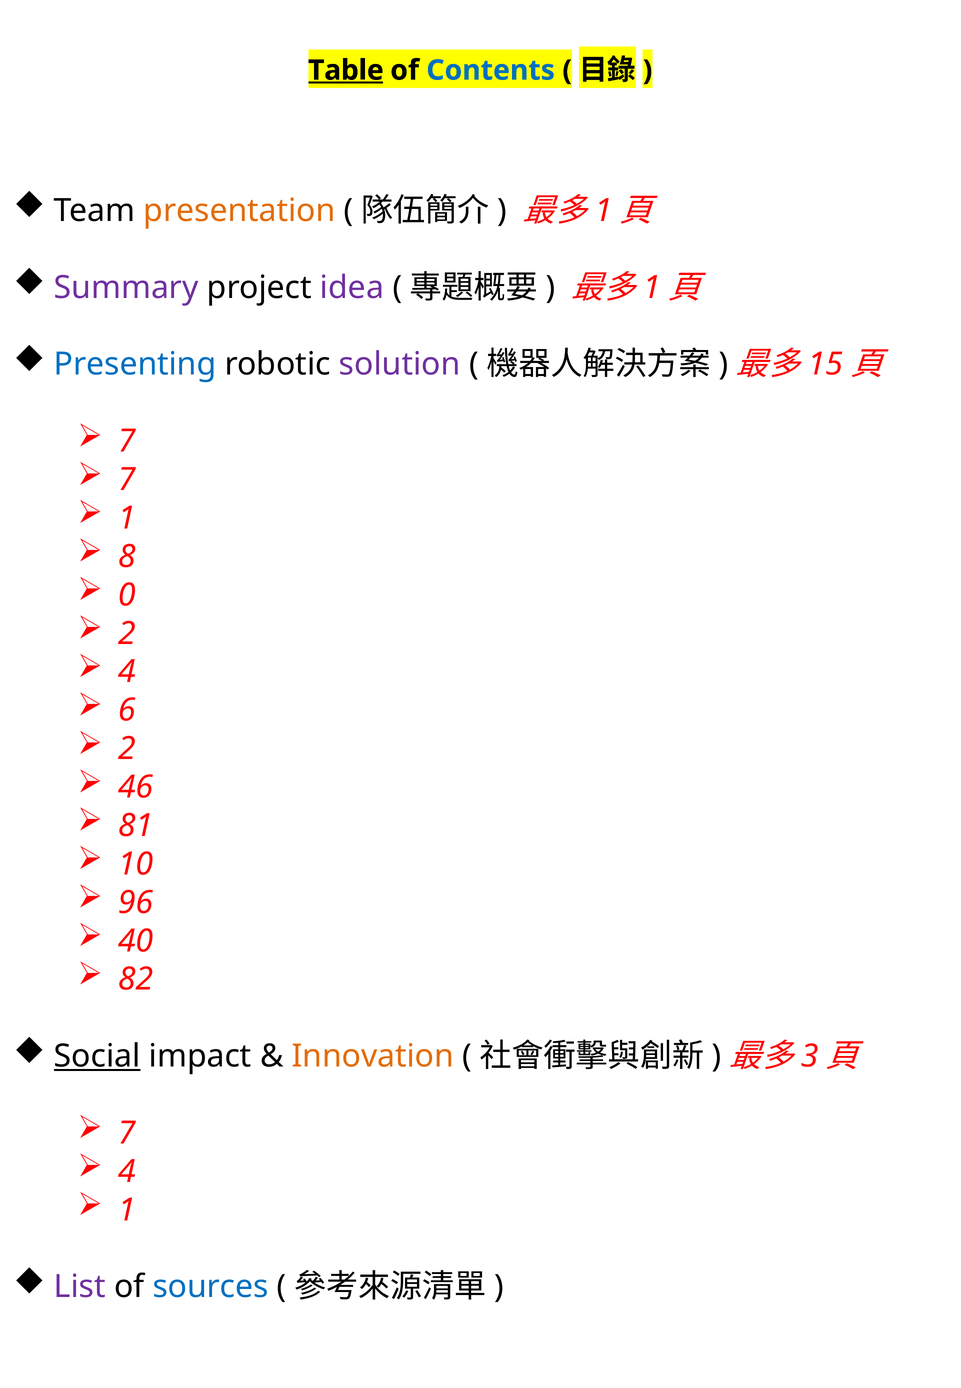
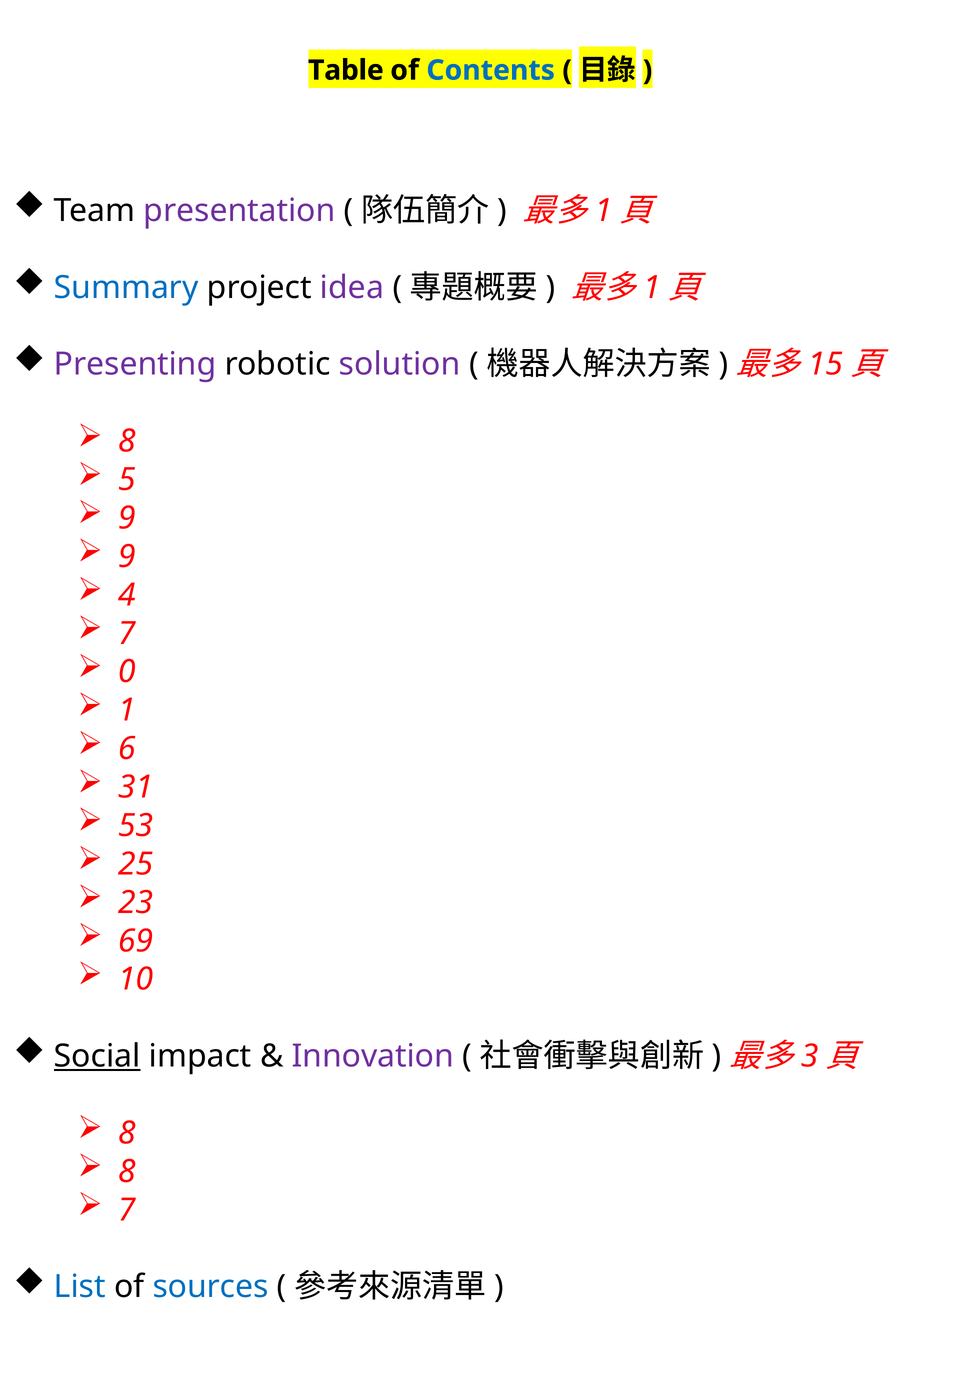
Table underline: present -> none (346, 70)
presentation colour: orange -> purple (240, 211)
Summary colour: purple -> blue (126, 288)
Presenting colour: blue -> purple (135, 364)
7: 7 -> 8 (127, 441)
7: 7 -> 5 (127, 480)
1: 1 -> 9 (127, 518)
8: 8 -> 9 (127, 557)
0: 0 -> 4 (127, 595)
2: 2 -> 7 (127, 634)
4: 4 -> 0 (127, 672)
6: 6 -> 1 (127, 710)
2: 2 -> 6 (127, 749)
46: 46 -> 31 (136, 787)
81: 81 -> 53 (136, 826)
10: 10 -> 25 (136, 864)
96: 96 -> 23 (136, 903)
40: 40 -> 69 (136, 941)
82: 82 -> 10 (136, 979)
Innovation colour: orange -> purple (373, 1056)
7: 7 -> 8 (127, 1133)
4: 4 -> 8 (127, 1172)
1: 1 -> 7 (127, 1210)
List colour: purple -> blue (80, 1287)
